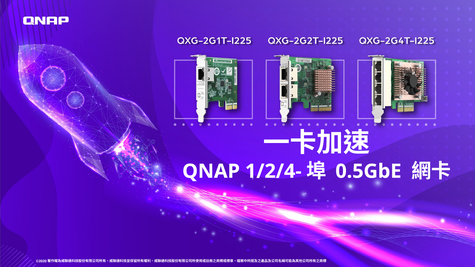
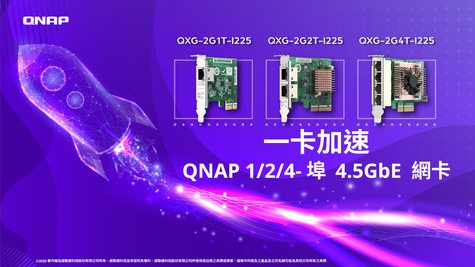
0.5GbE: 0.5GbE -> 4.5GbE (368, 171)
